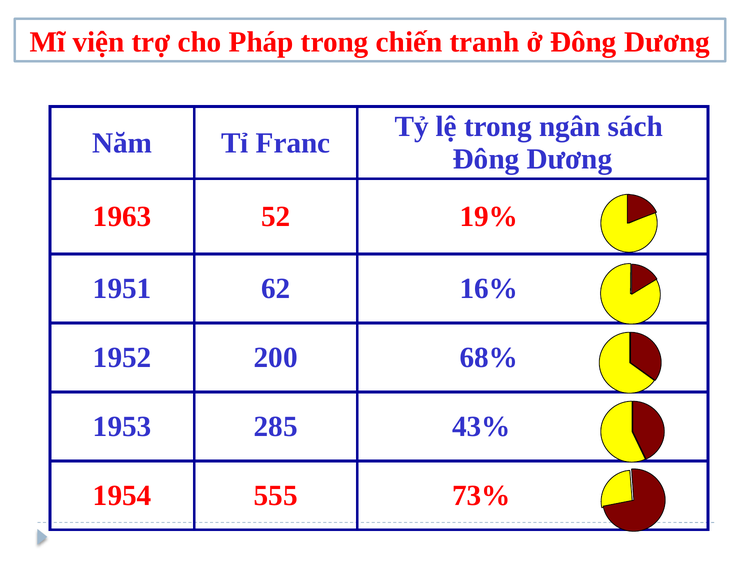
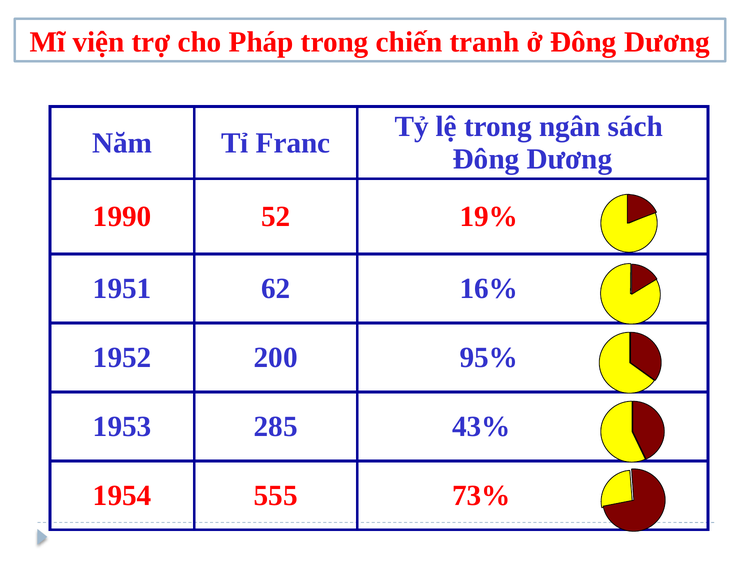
1963: 1963 -> 1990 (122, 217)
68%: 68% -> 95% (489, 358)
